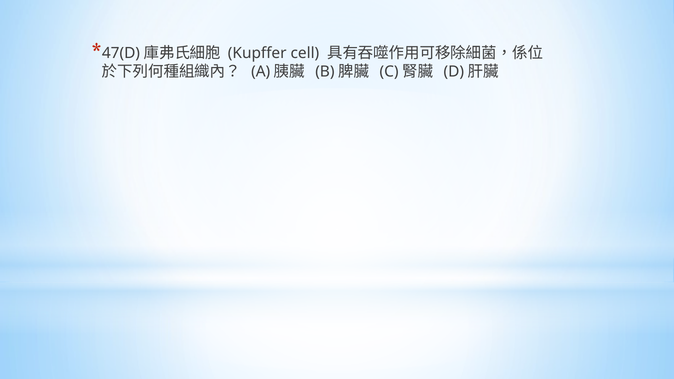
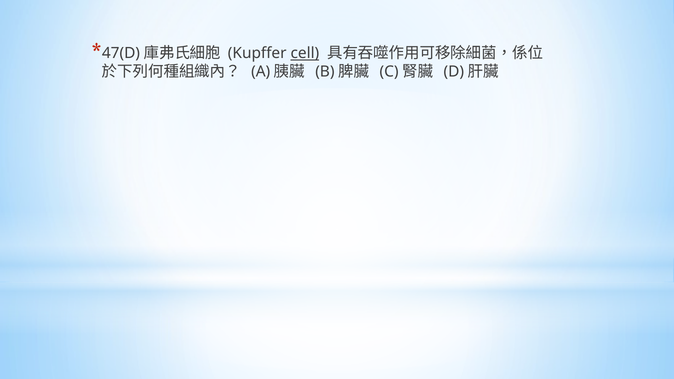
cell underline: none -> present (305, 53)
